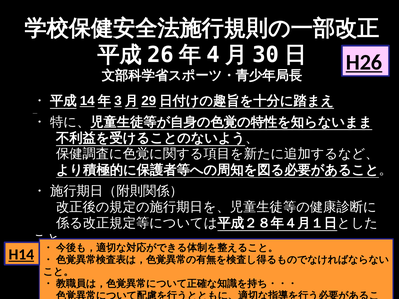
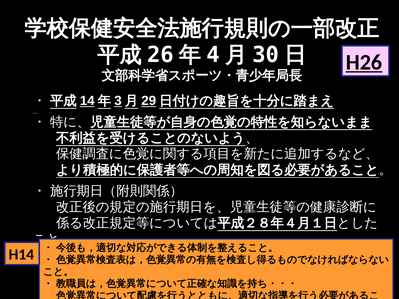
H14 underline: present -> none (21, 255)
